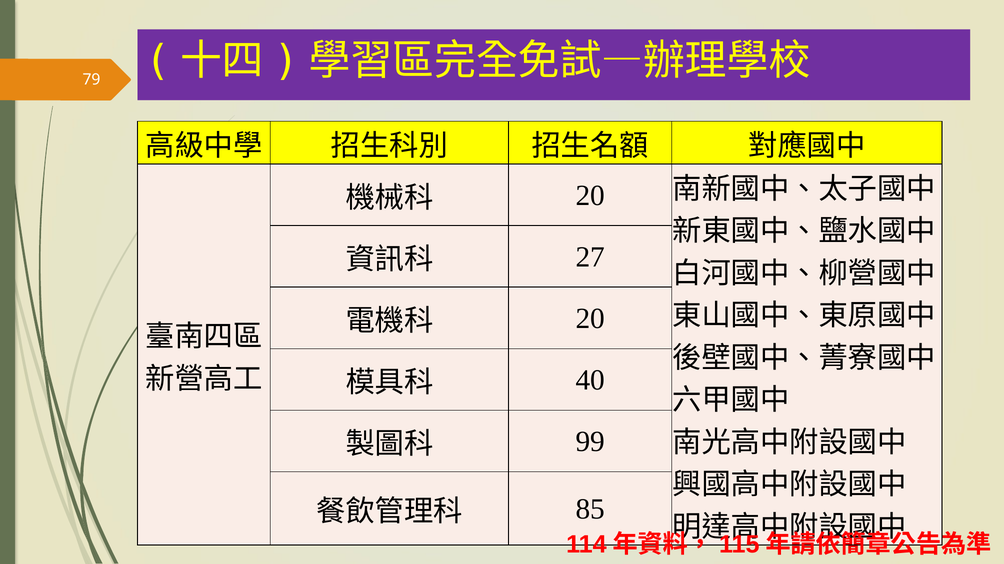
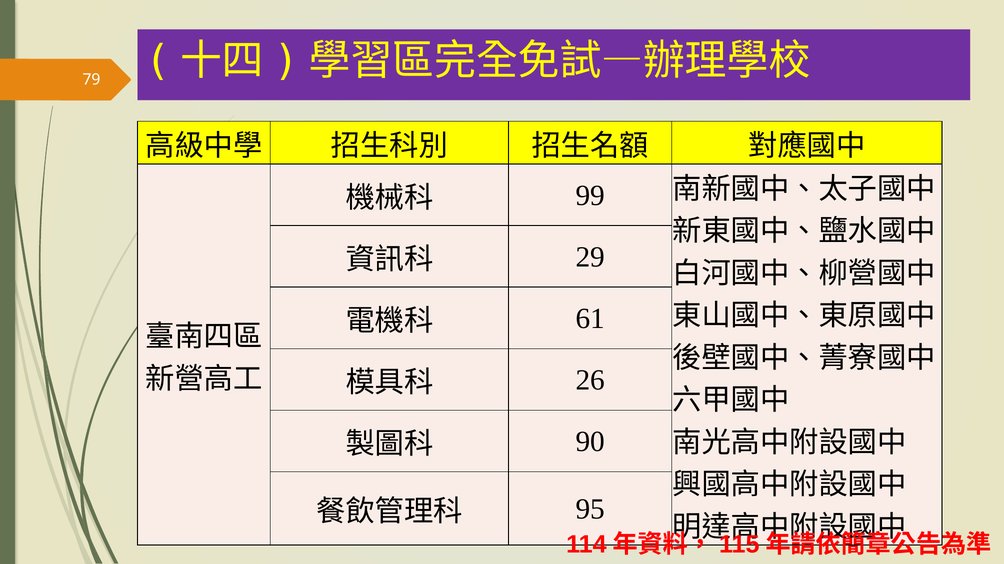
20: 20 -> 99 (590, 196)
27: 27 -> 29 (590, 257)
20: 20 -> 61 (590, 319)
40: 40 -> 26 (590, 380)
99: 99 -> 90 (590, 442)
85: 85 -> 95 (590, 510)
